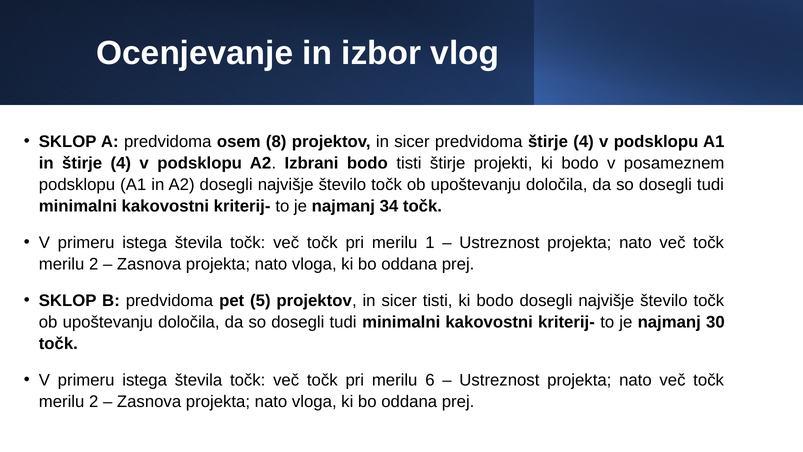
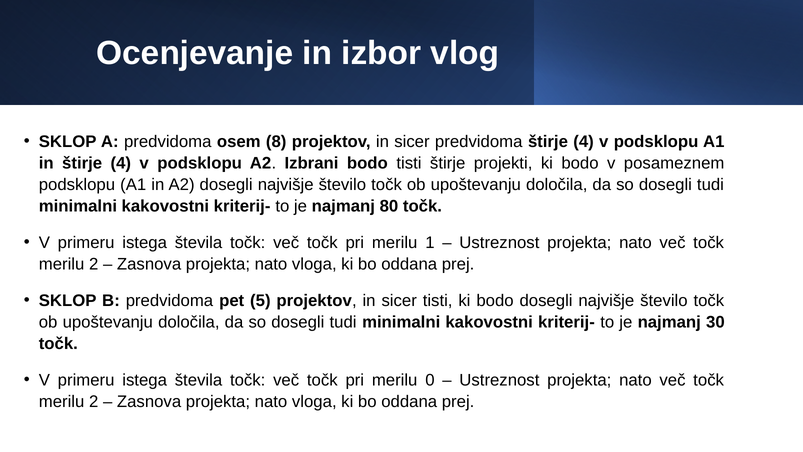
34: 34 -> 80 (389, 206)
6: 6 -> 0 (430, 380)
